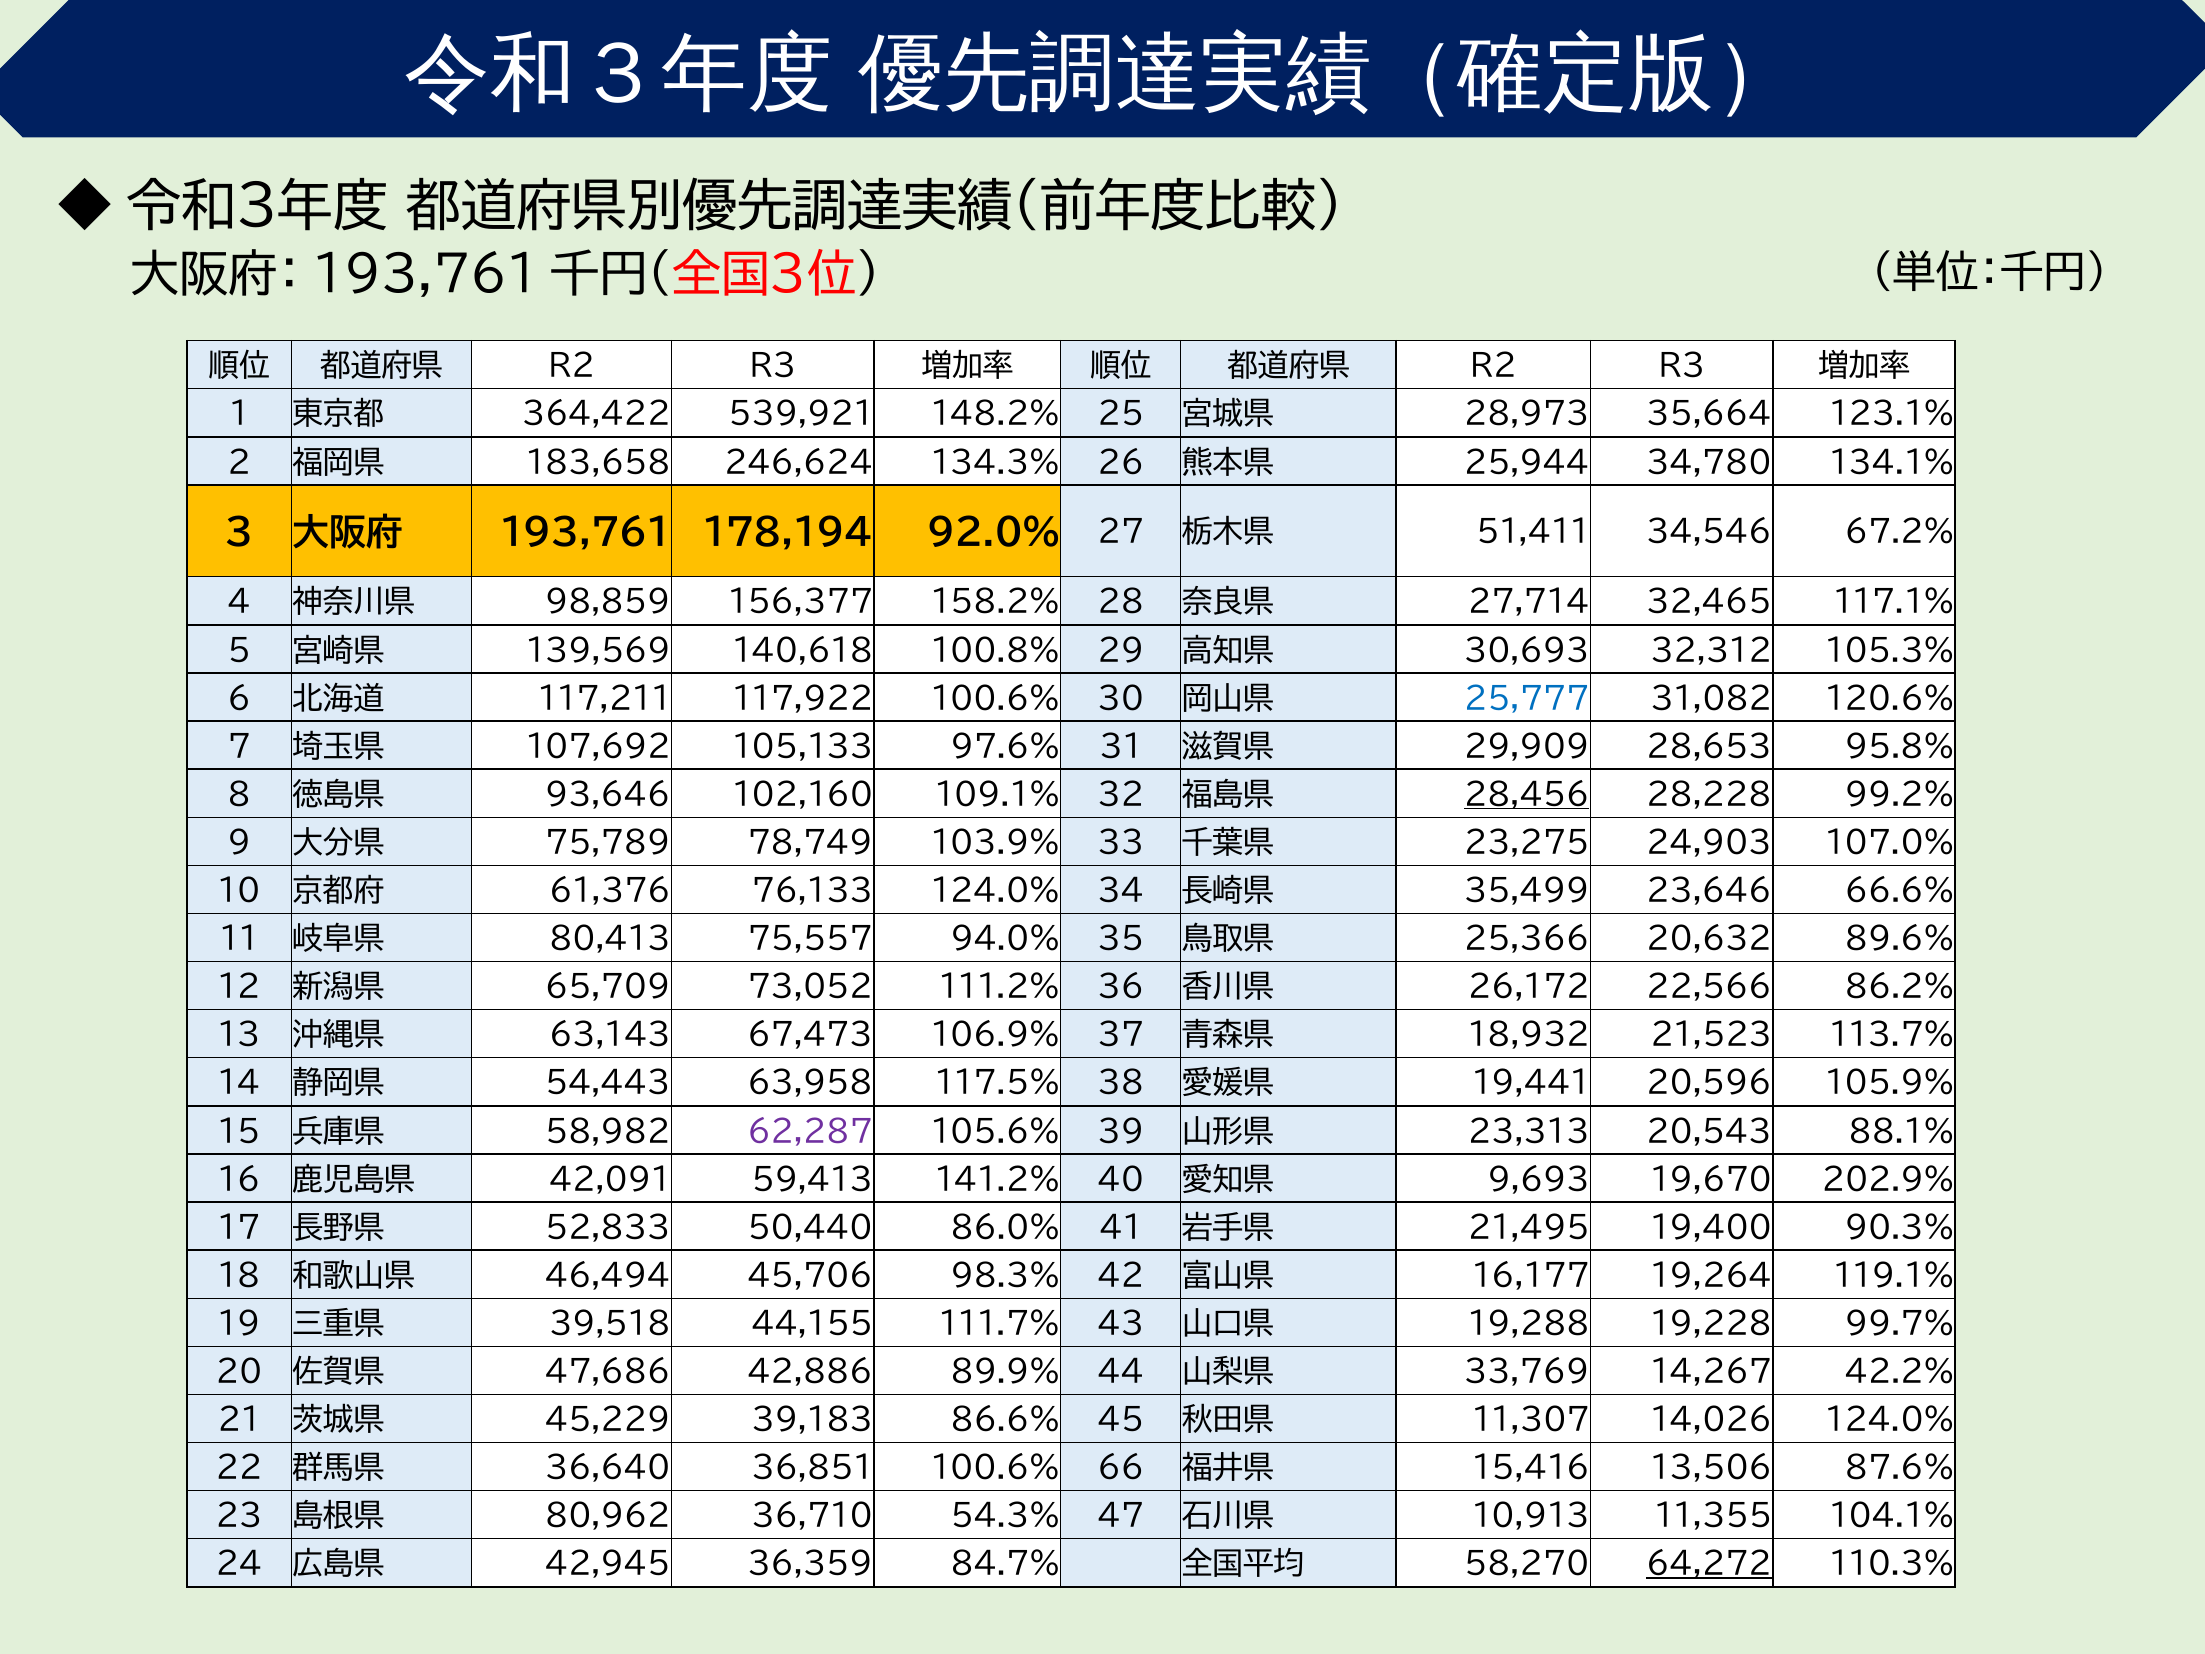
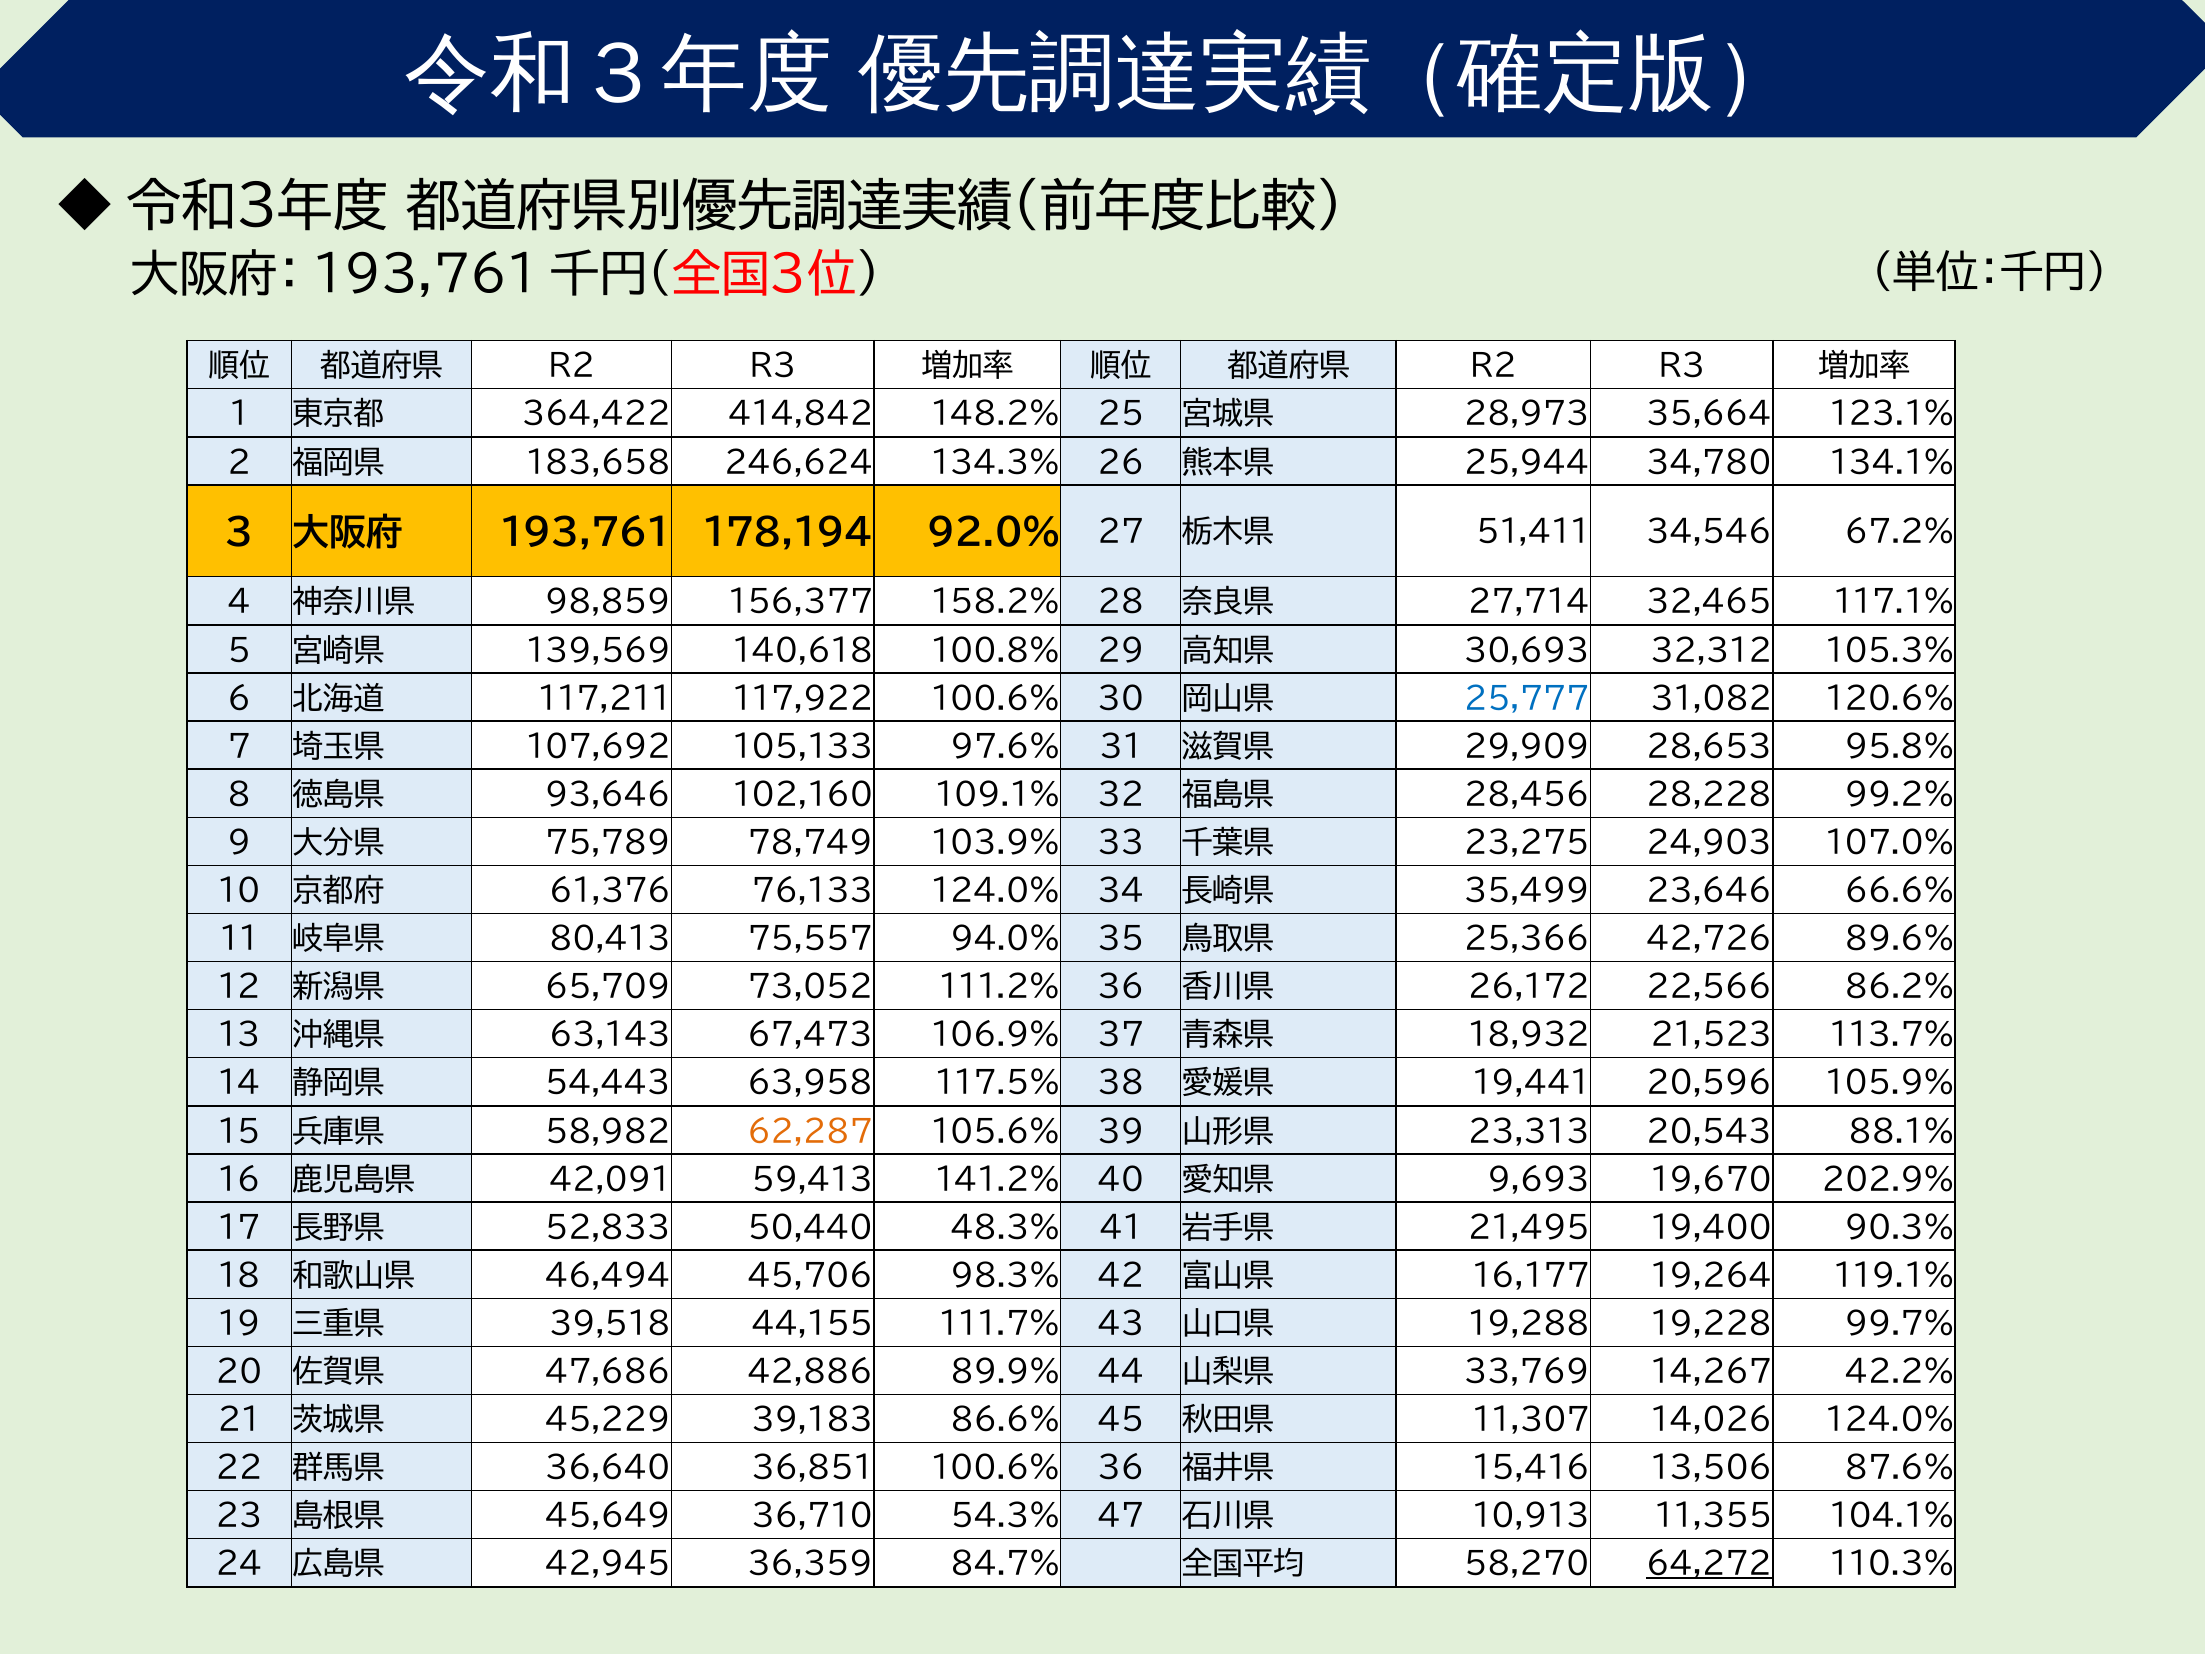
539,921: 539,921 -> 414,842 (801, 415)
28,456 underline: present -> none (1527, 795)
20,632: 20,632 -> 42,726 (1709, 939)
62,287 colour: purple -> orange (810, 1132)
86.0%: 86.0% -> 48.3% (1005, 1228)
100.6% 66: 66 -> 36 (1121, 1468)
80,962: 80,962 -> 45,649 (608, 1517)
